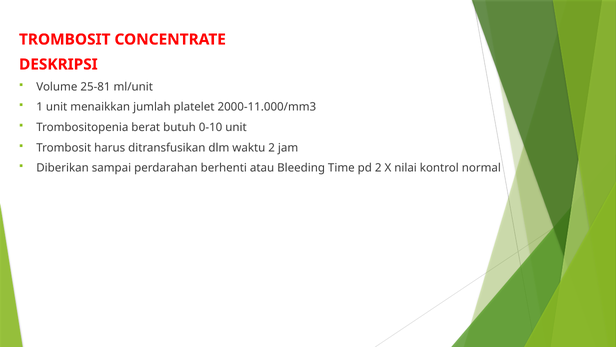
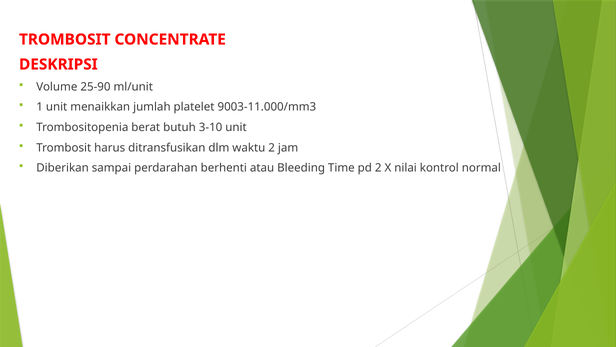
25-81: 25-81 -> 25-90 (96, 87)
2000-11.000/mm3: 2000-11.000/mm3 -> 9003-11.000/mm3 (267, 107)
0-10: 0-10 -> 3-10 (211, 127)
